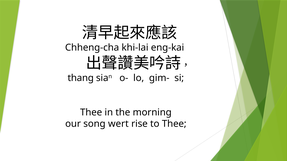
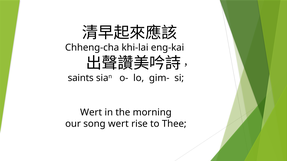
thang: thang -> saints (81, 78)
Thee: Thee -> Wert (91, 113)
